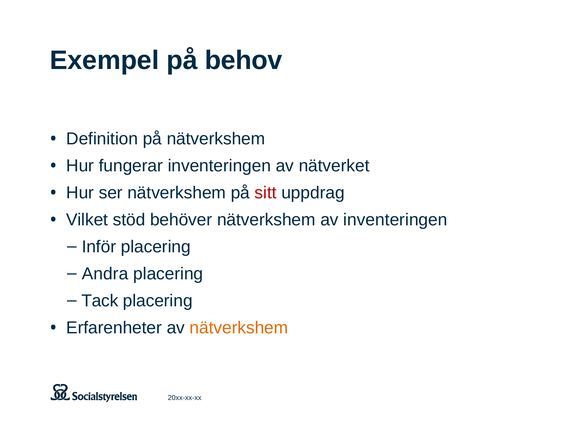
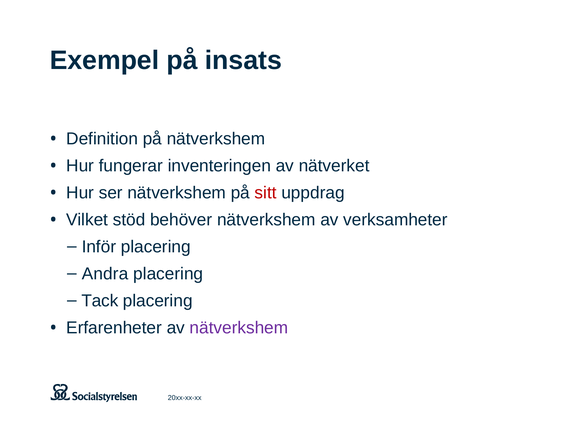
behov: behov -> insats (243, 60)
av inventeringen: inventeringen -> verksamheter (395, 220)
nätverkshem colour: orange -> purple (239, 328)
